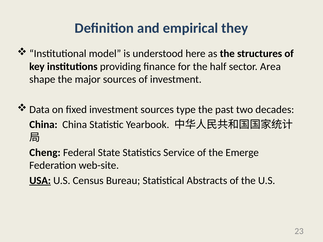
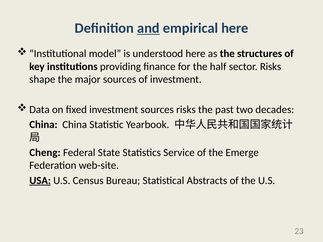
and underline: none -> present (148, 28)
empirical they: they -> here (235, 28)
sector Area: Area -> Risks (271, 67)
sources type: type -> risks (186, 110)
